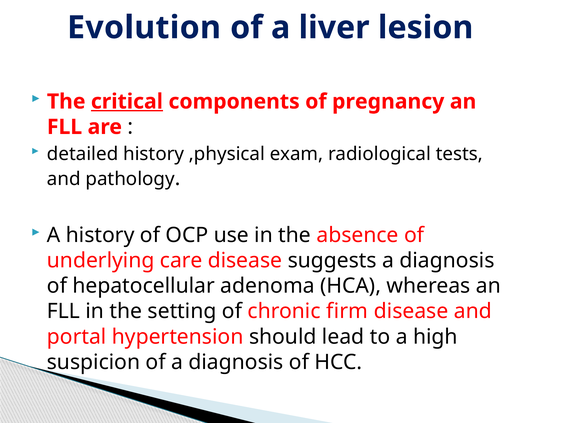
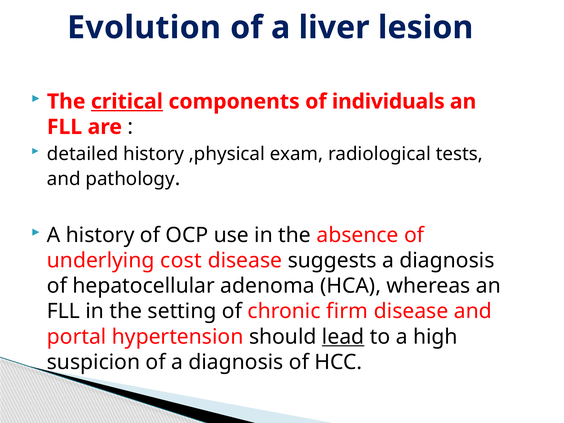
pregnancy: pregnancy -> individuals (388, 102)
care: care -> cost (181, 261)
lead underline: none -> present (343, 337)
